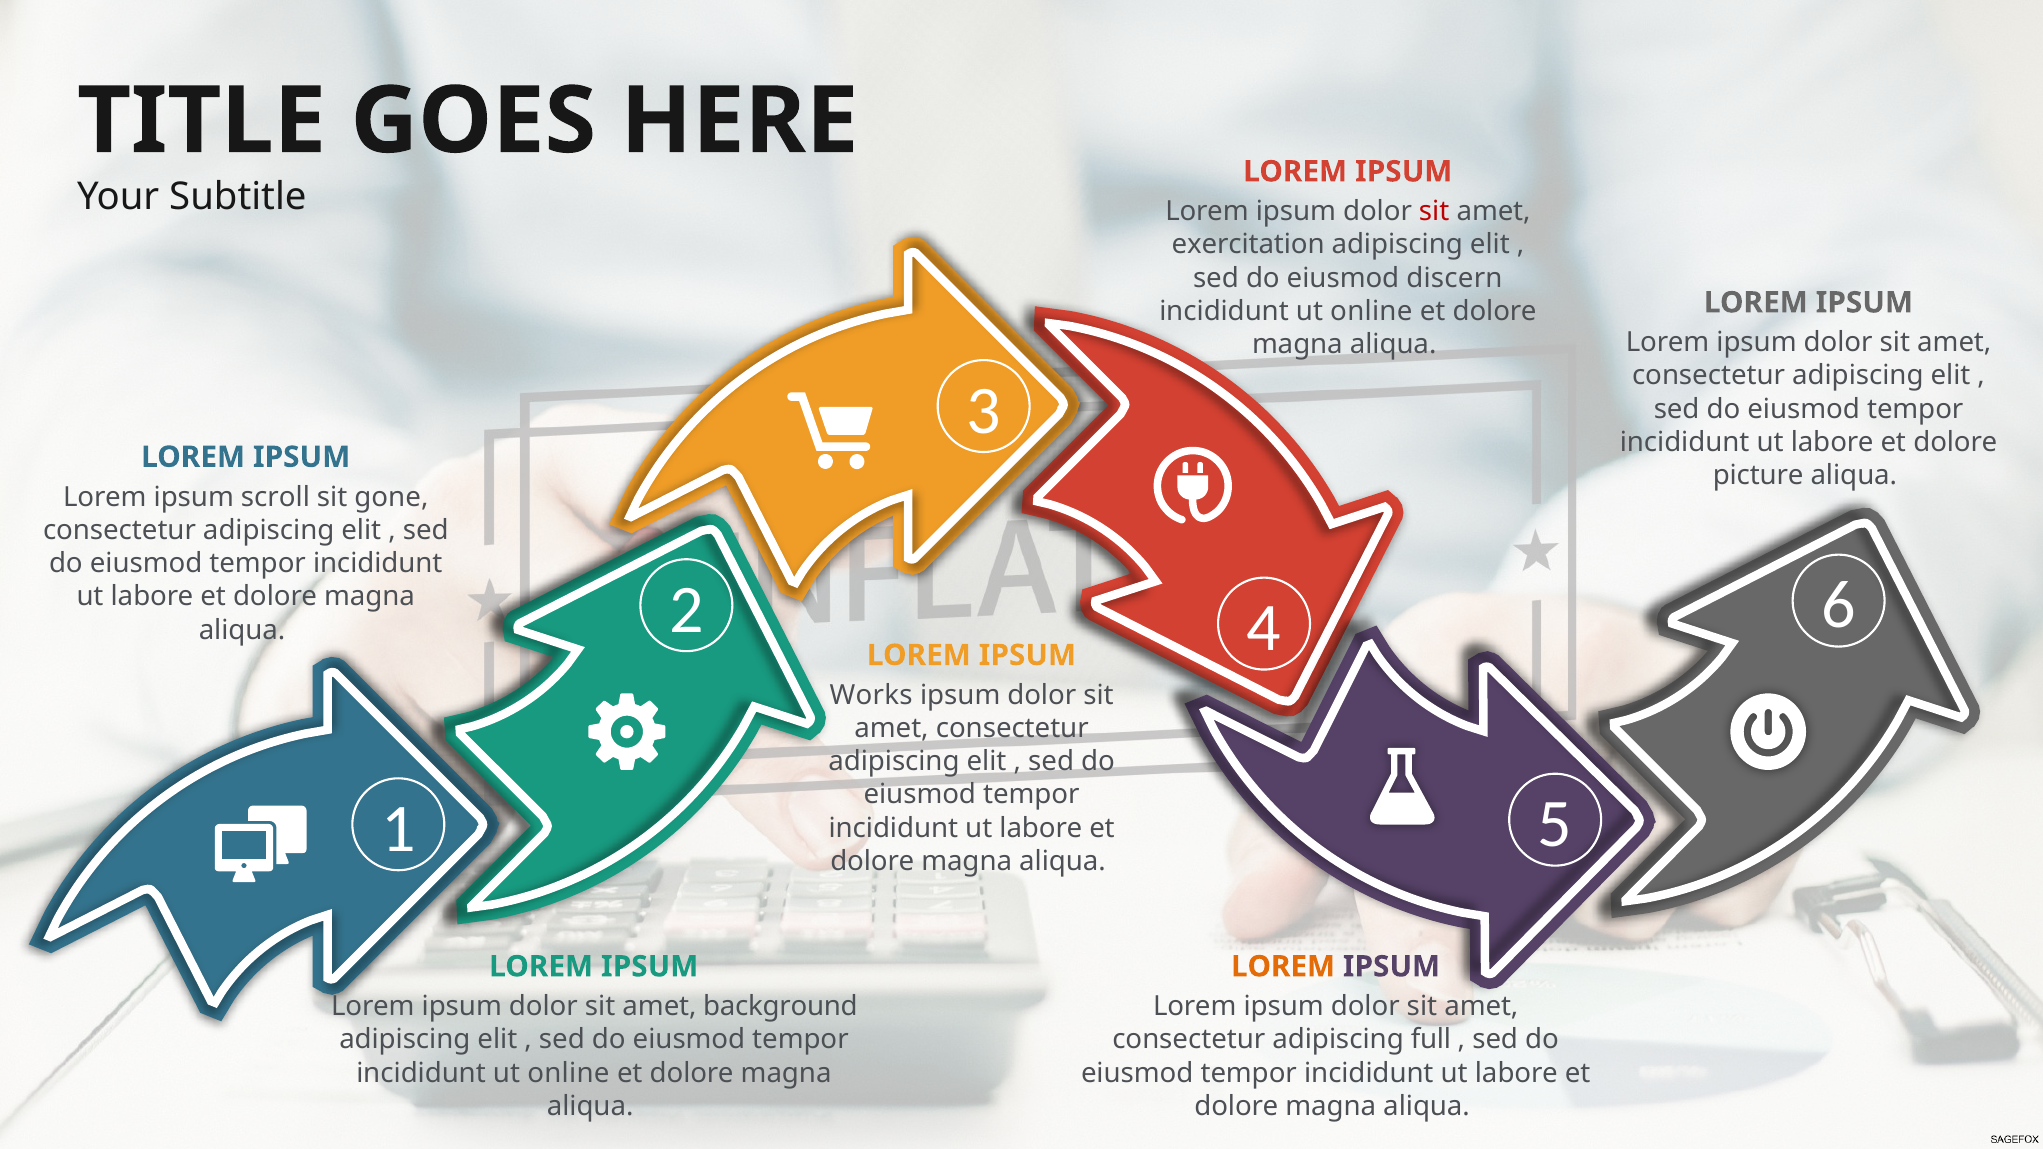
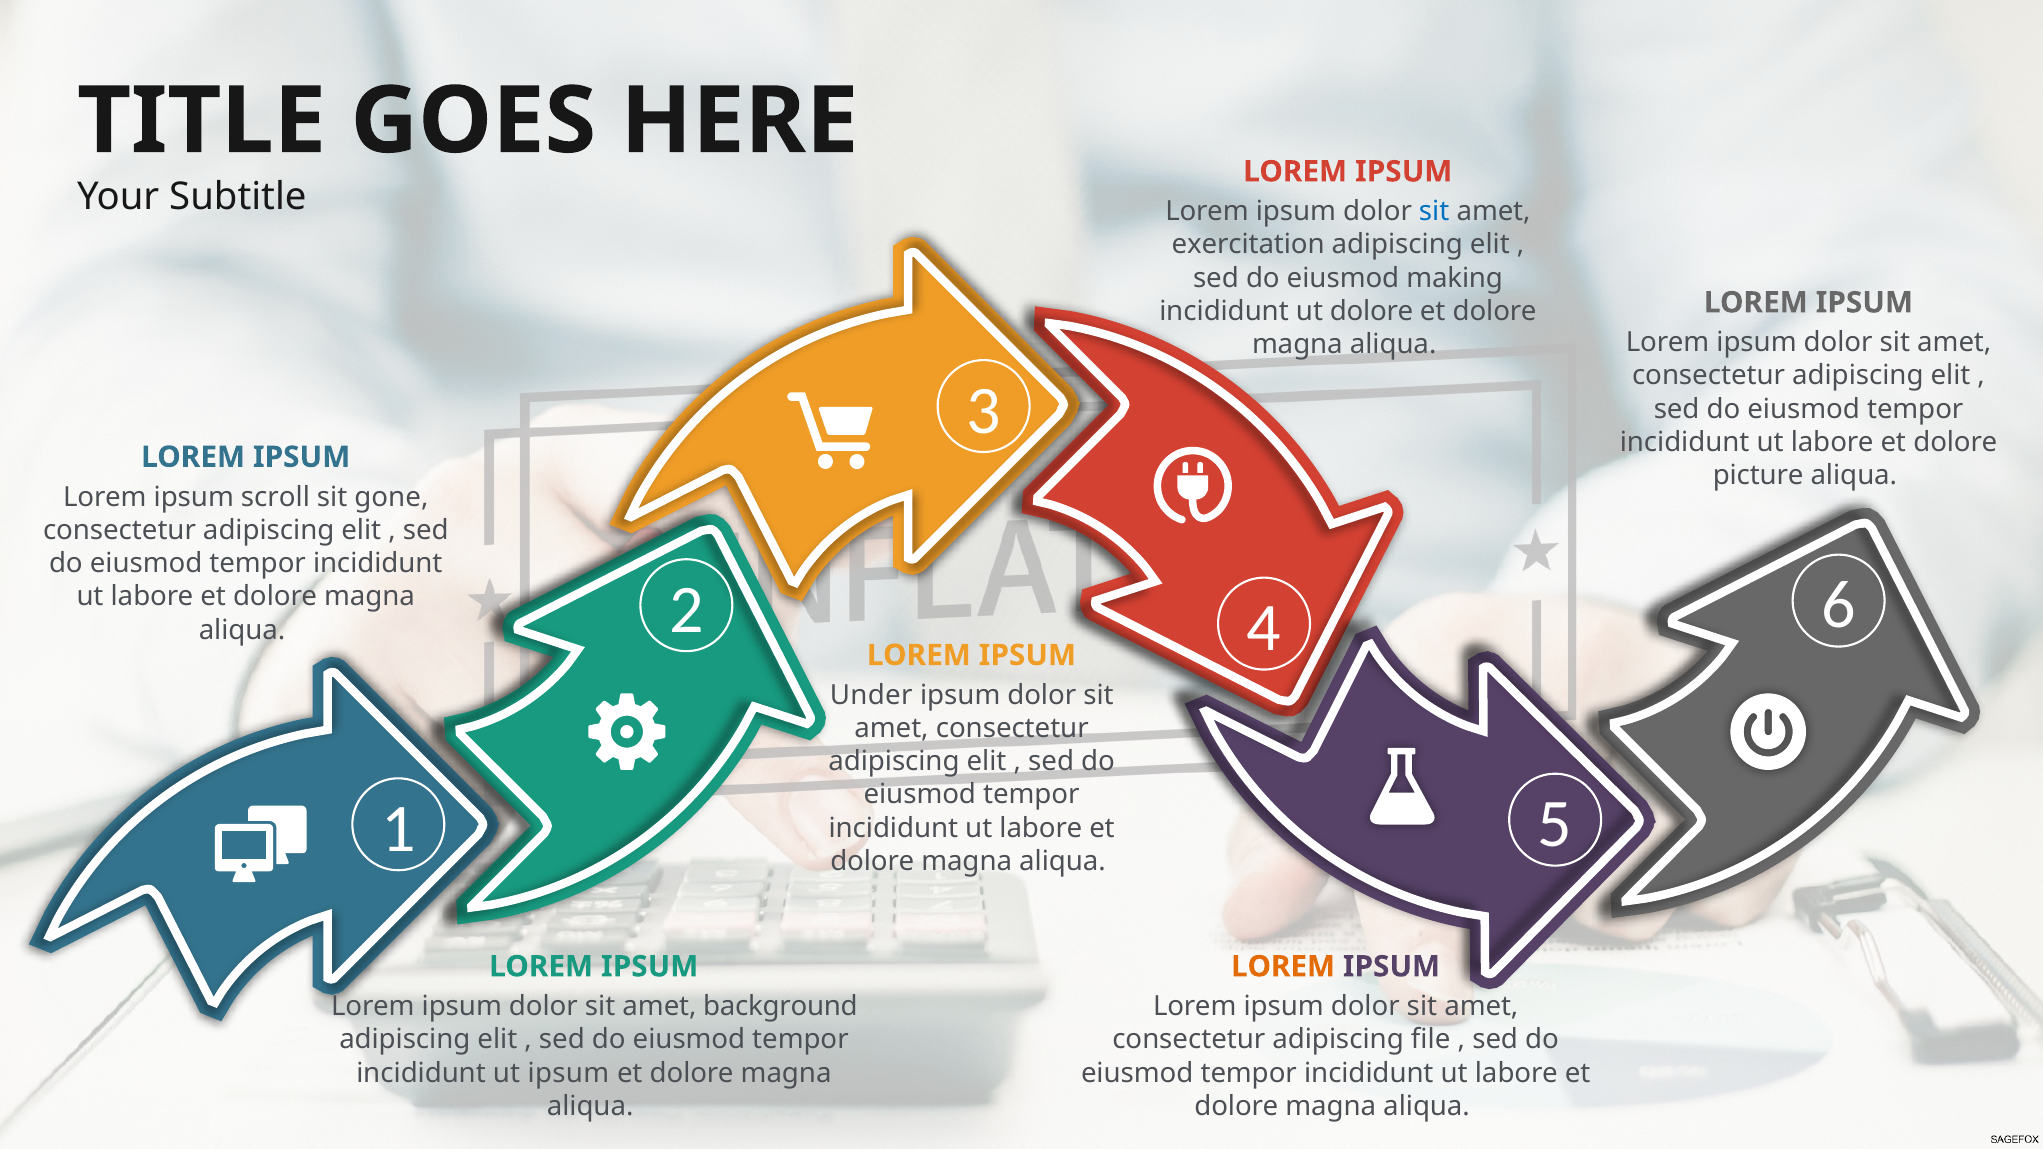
sit colour: red -> blue (1434, 212)
discern: discern -> making (1455, 278)
online: online -> dolore (1372, 311)
Works: Works -> Under (871, 695)
full: full -> file (1431, 1040)
online: online -> ipsum (568, 1073)
